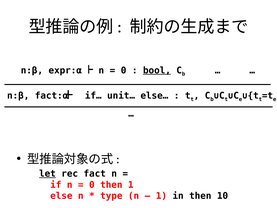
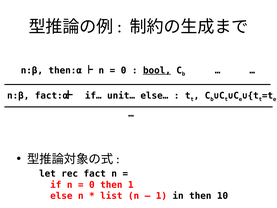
expr:α: expr:α -> then:α (65, 70)
let underline: present -> none (47, 174)
type: type -> list (111, 196)
